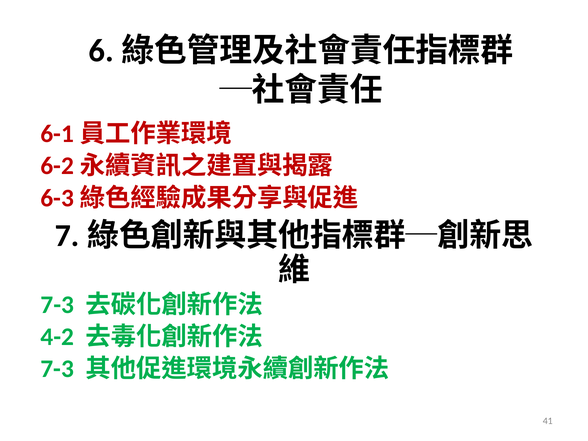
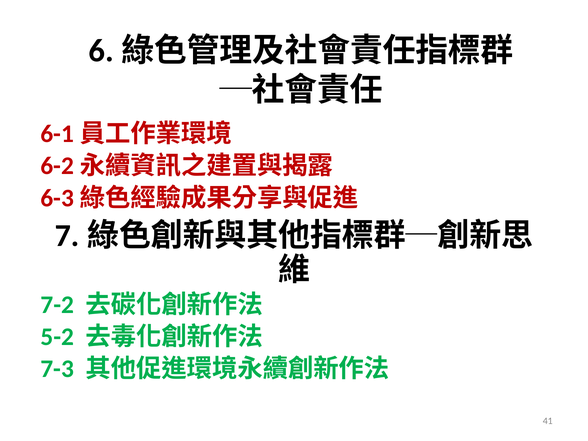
7-3: 7-3 -> 7-2 (57, 305)
4-2: 4-2 -> 5-2 (57, 337)
